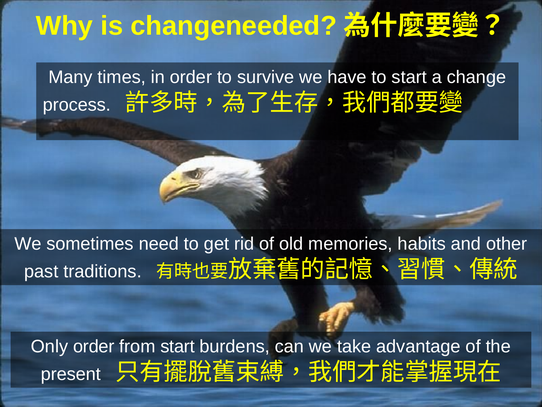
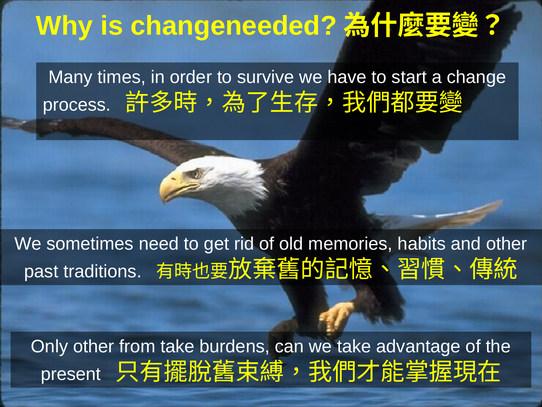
Only order: order -> other (94, 346)
from start: start -> take (177, 346)
